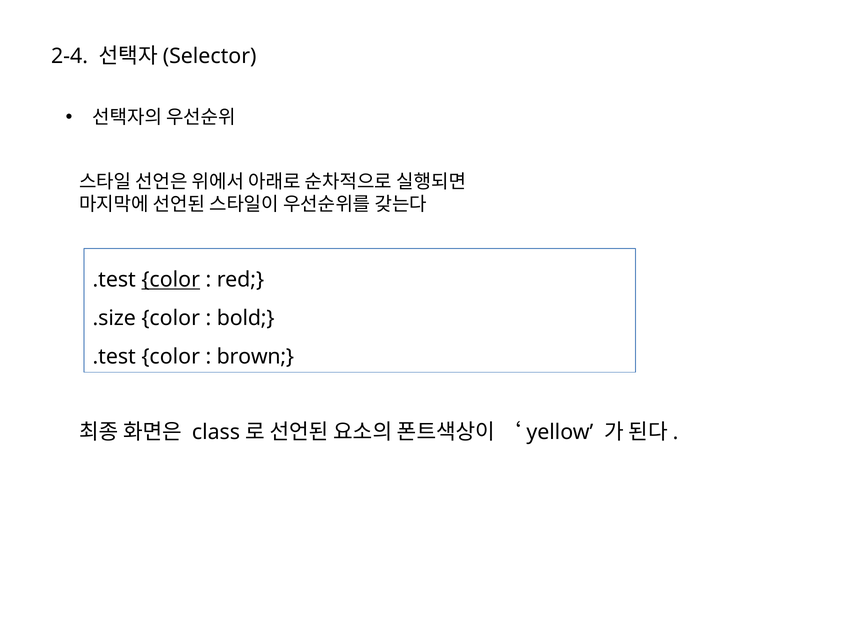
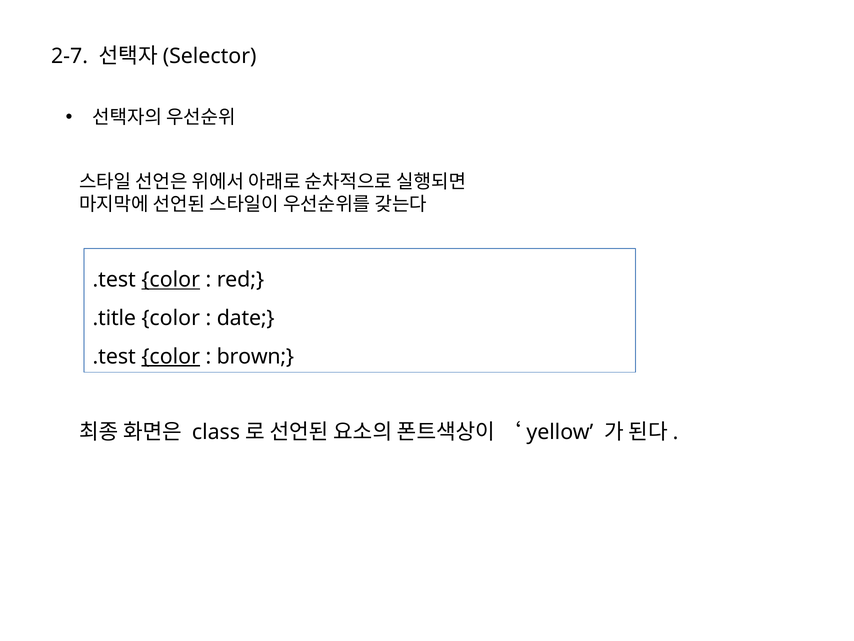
2-4: 2-4 -> 2-7 (70, 56)
.size: .size -> .title (114, 318)
bold: bold -> date (246, 318)
color underline: none -> present (171, 356)
